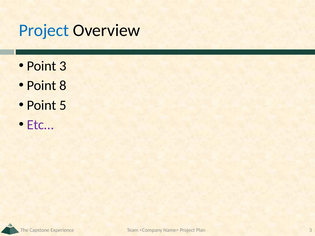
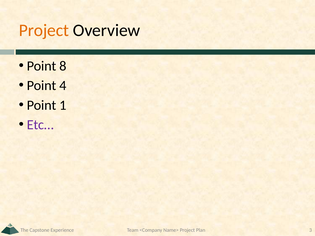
Project colour: blue -> orange (44, 30)
Point 3: 3 -> 8 (63, 66)
8: 8 -> 4 (63, 86)
5: 5 -> 1 (63, 105)
